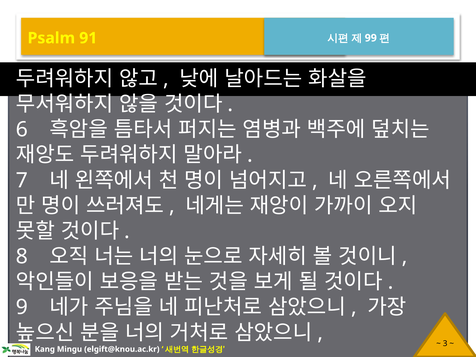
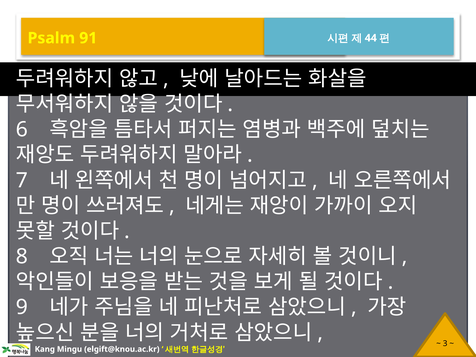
99: 99 -> 44 (371, 38)
